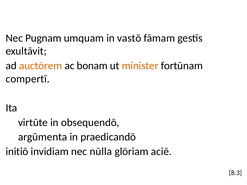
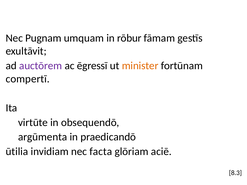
vastō: vastō -> rōbur (129, 38)
auctōrem colour: orange -> purple (41, 66)
bonam: bonam -> ēgressī (92, 66)
initiō: initiō -> ūtilia (17, 152)
nūlla: nūlla -> facta (101, 152)
